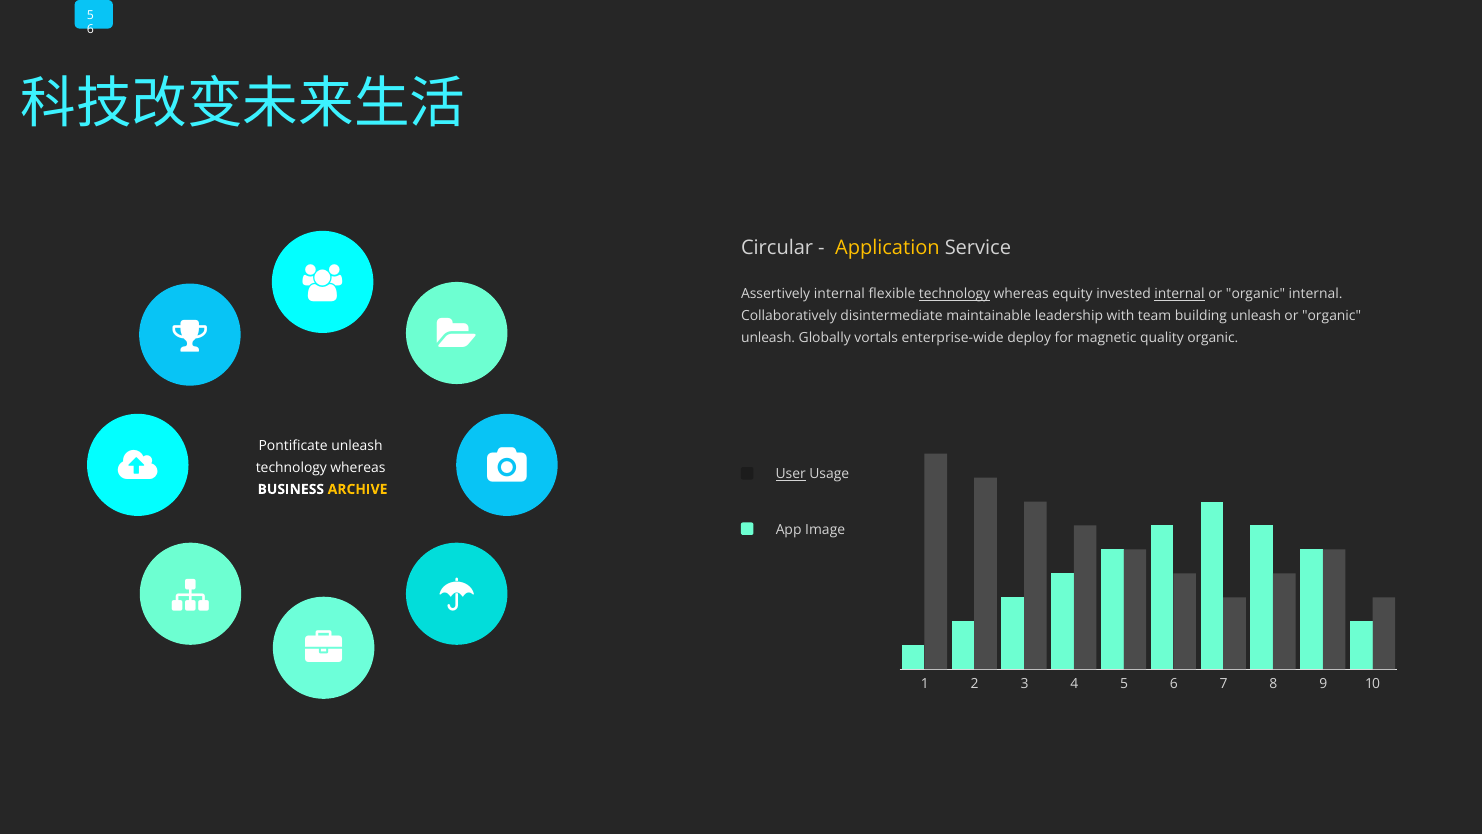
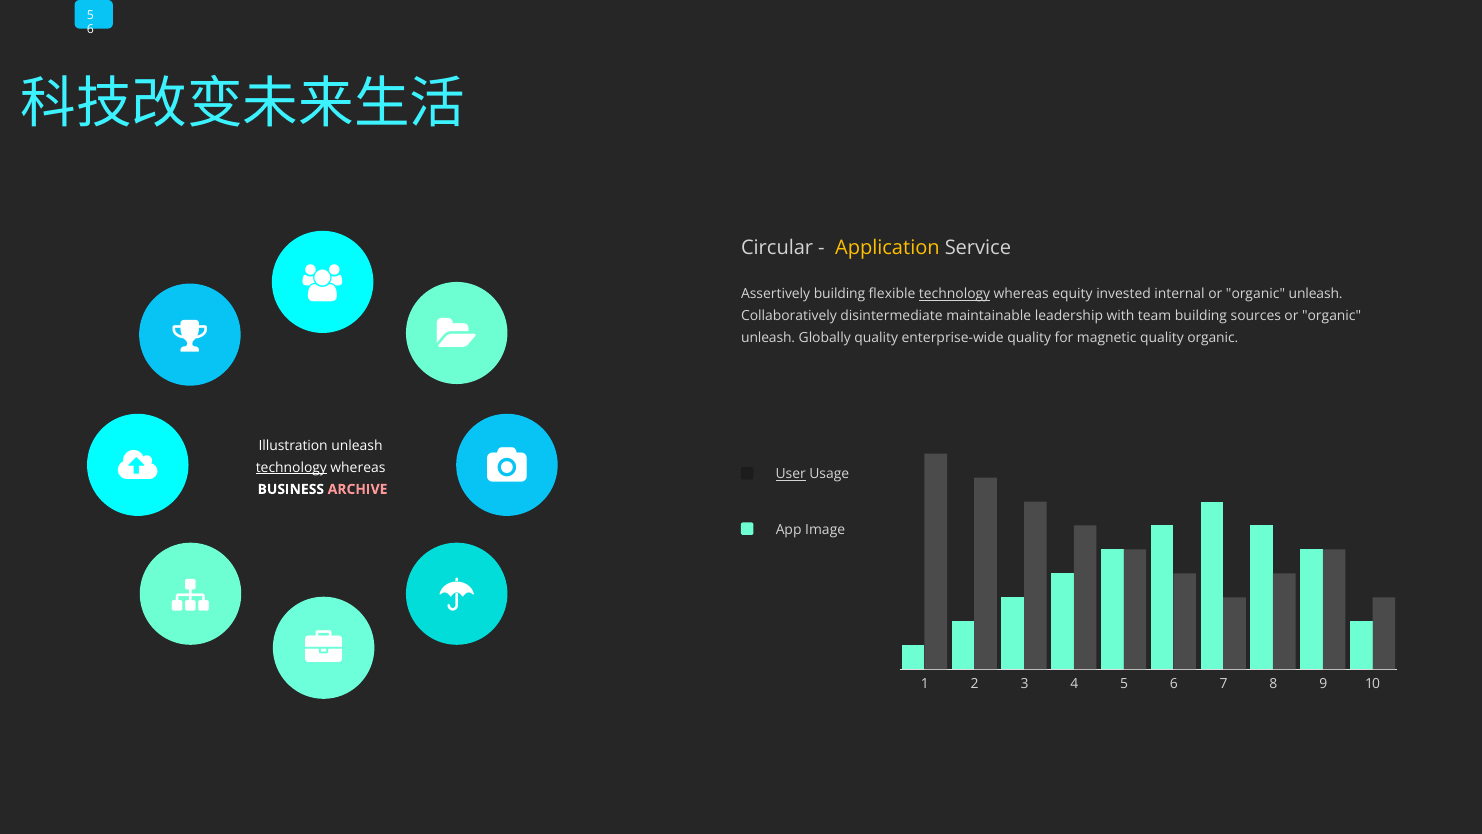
Assertively internal: internal -> building (839, 294)
internal underline: present -> none (1180, 294)
internal: internal -> unleash (1316, 294)
building unleash: unleash -> sources (1256, 316)
Globally vortals: vortals -> quality (876, 337)
enterprise-wide deploy: deploy -> quality (1029, 337)
Pontificate: Pontificate -> Illustration (293, 446)
technology underline: none -> present (291, 467)
ARCHIVE colour: yellow -> pink (358, 489)
